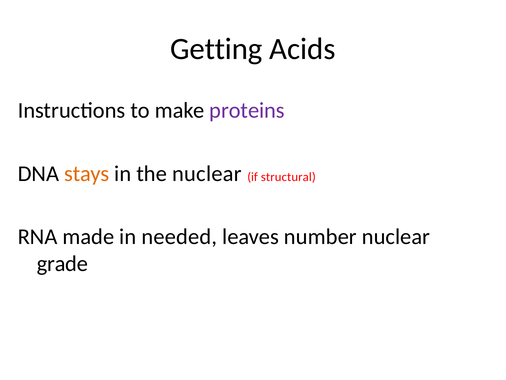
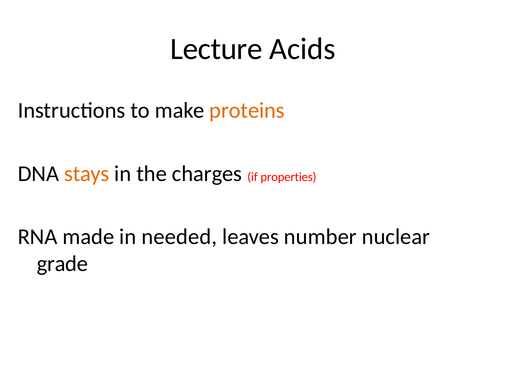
Getting: Getting -> Lecture (216, 49)
proteins colour: purple -> orange (247, 110)
the nuclear: nuclear -> charges (207, 173)
structural: structural -> properties (288, 177)
